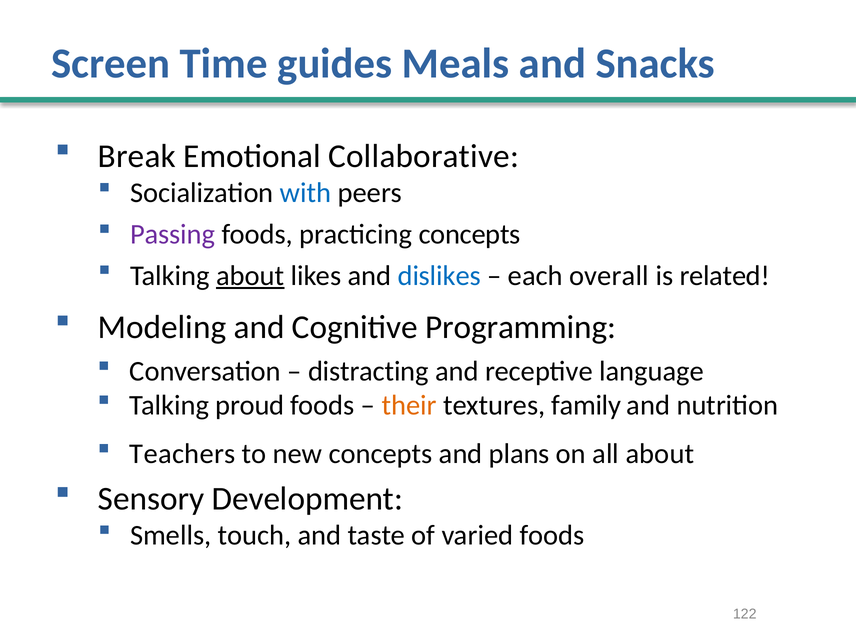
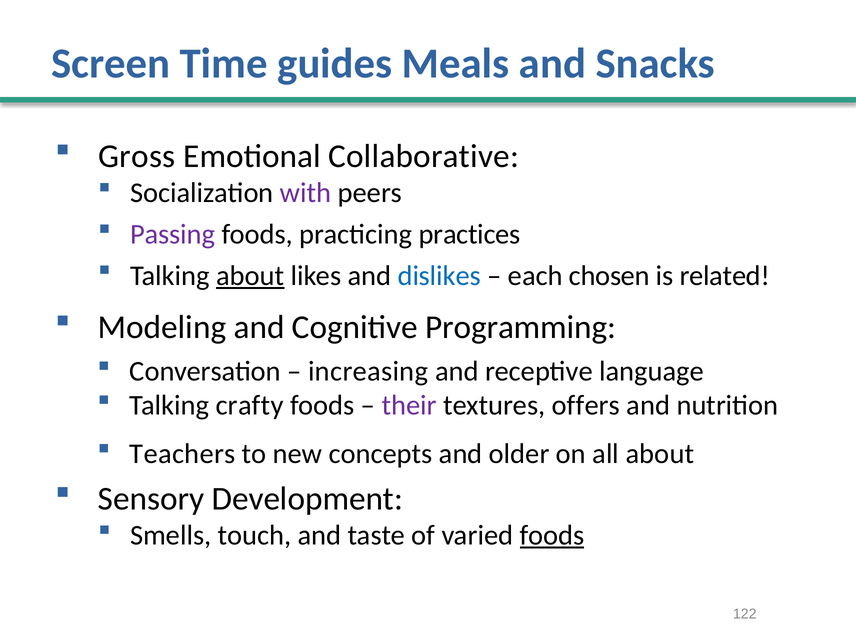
Break: Break -> Gross (137, 156)
with colour: blue -> purple (306, 193)
practicing concepts: concepts -> practices (470, 234)
overall: overall -> chosen (609, 276)
distracting: distracting -> increasing (368, 371)
proud: proud -> crafty (250, 406)
their colour: orange -> purple (409, 406)
family: family -> offers (586, 406)
plans: plans -> older (519, 454)
foods underline: none -> present (552, 535)
